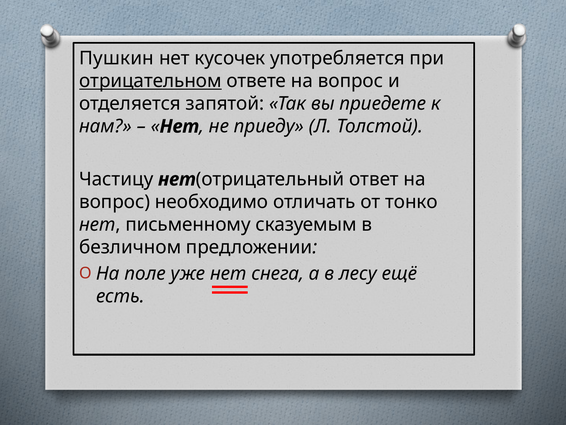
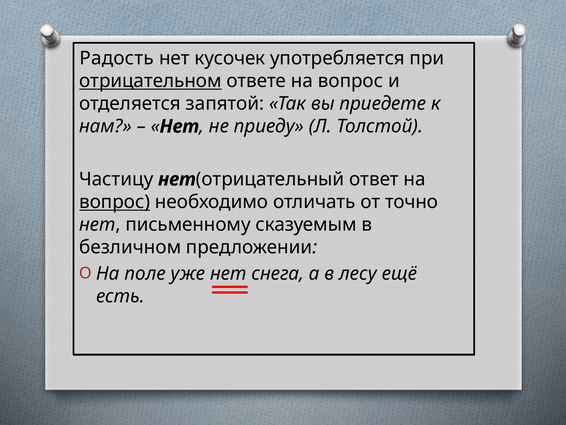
Пушкин: Пушкин -> Радость (117, 58)
вопрос underline: none -> present (115, 202)
тонко: тонко -> точно (412, 202)
